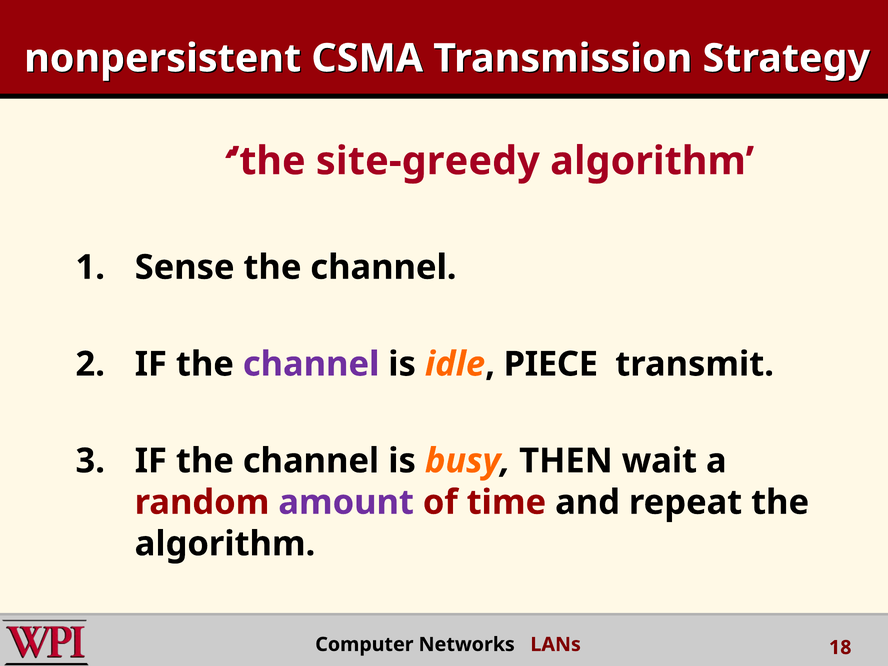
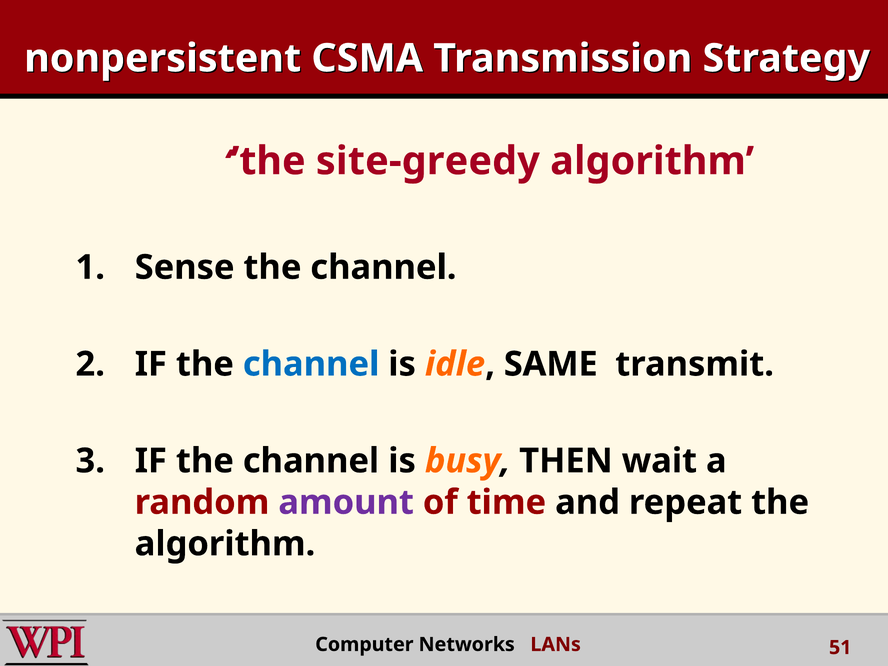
channel colour: purple -> blue (311, 364)
PIECE: PIECE -> SAME (551, 364)
18: 18 -> 51 (840, 648)
